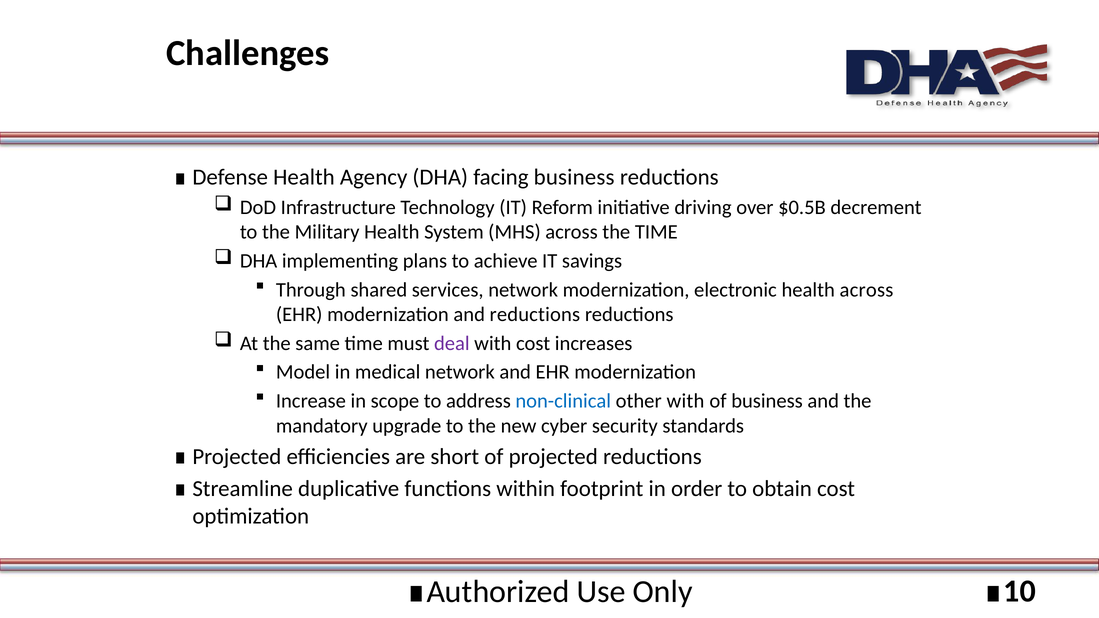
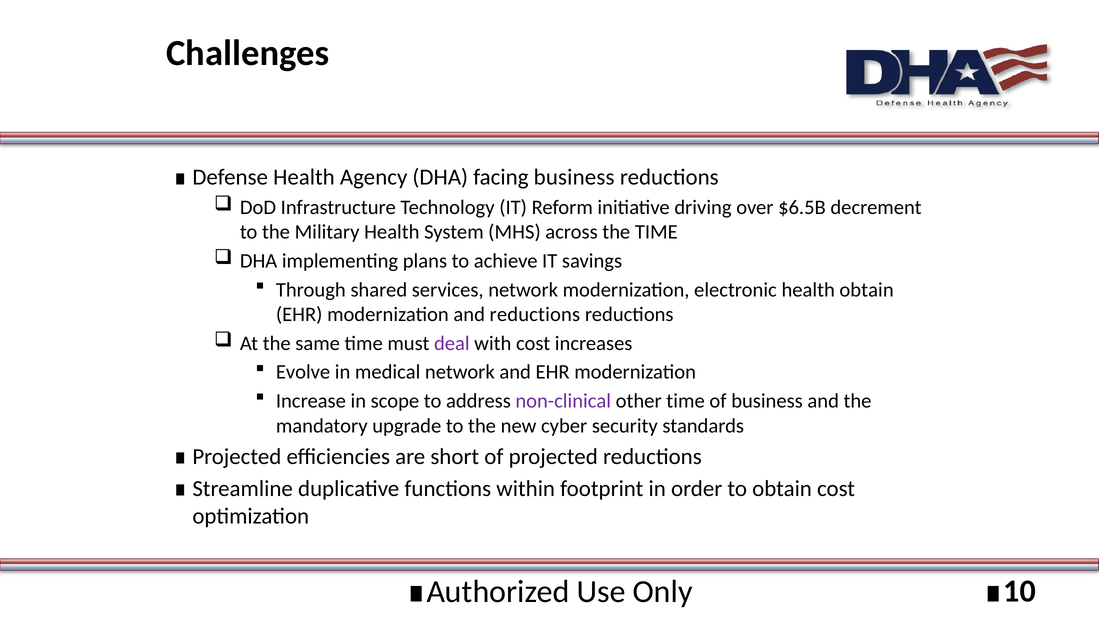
$0.5B: $0.5B -> $6.5B (802, 207)
health across: across -> obtain (867, 290)
Model: Model -> Evolve (303, 372)
non-clinical colour: blue -> purple (563, 401)
other with: with -> time (686, 401)
